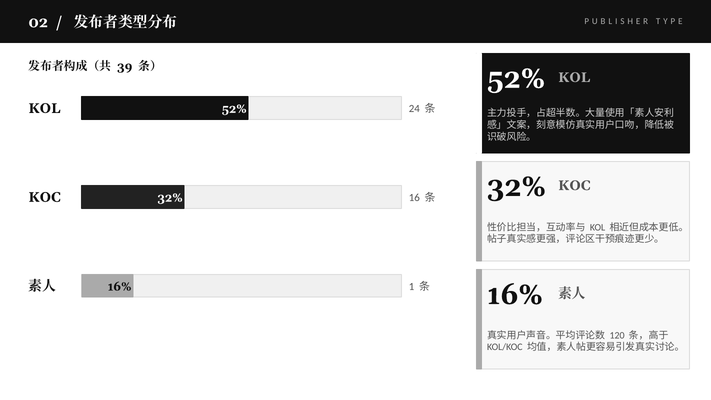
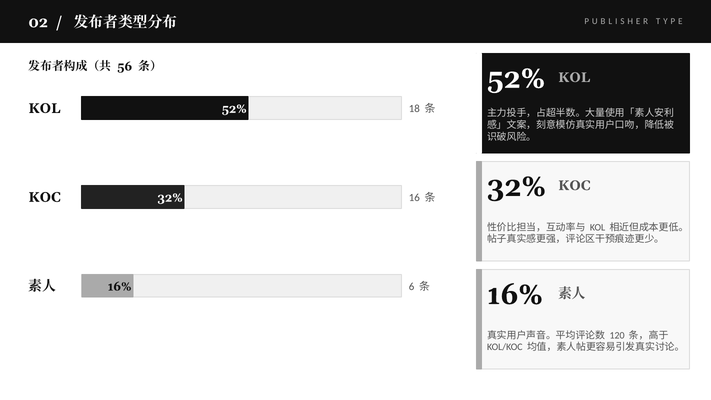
39: 39 -> 56 (125, 67)
24: 24 -> 18 (414, 109)
1: 1 -> 6 (412, 287)
